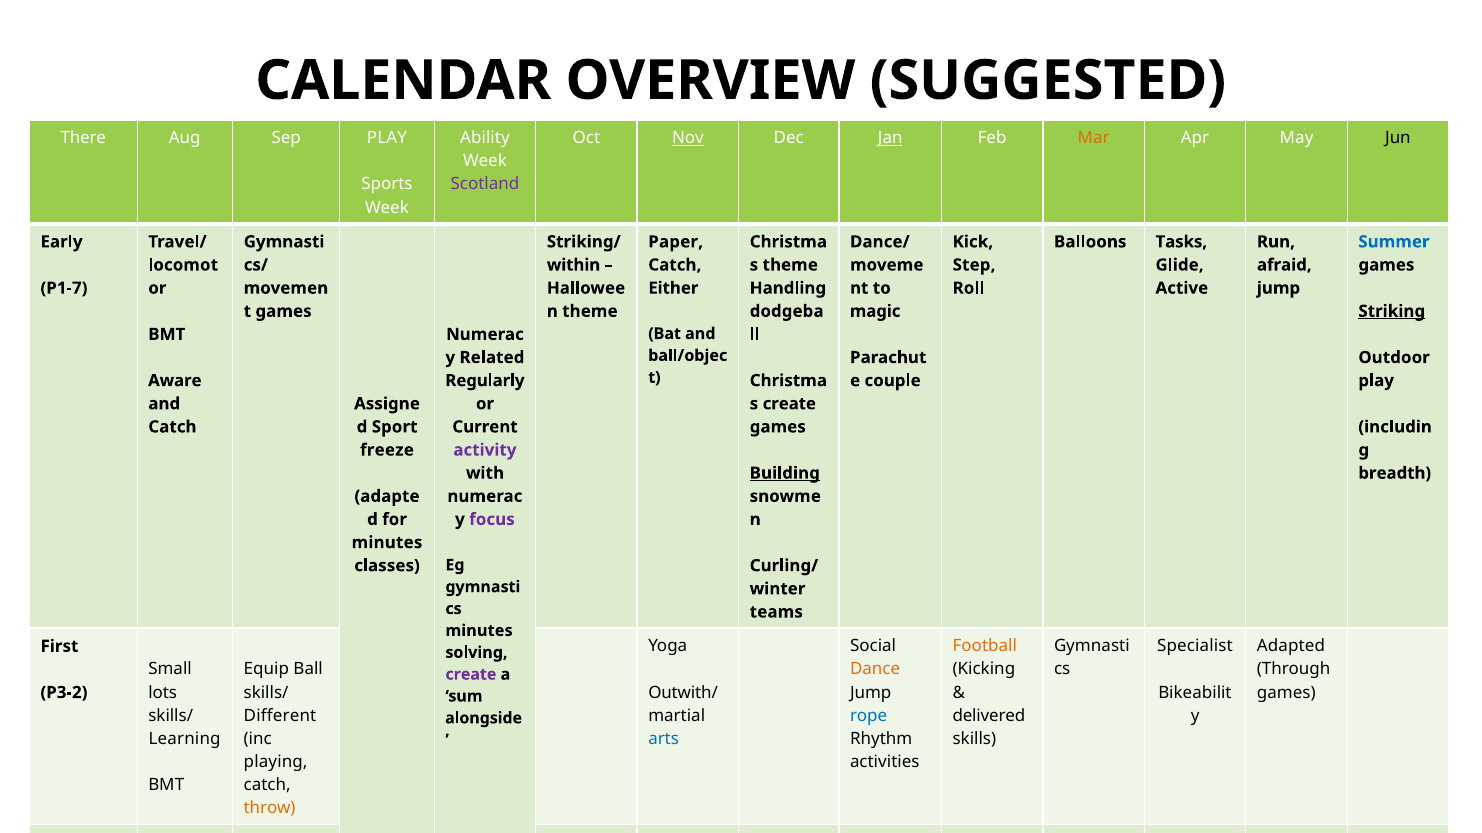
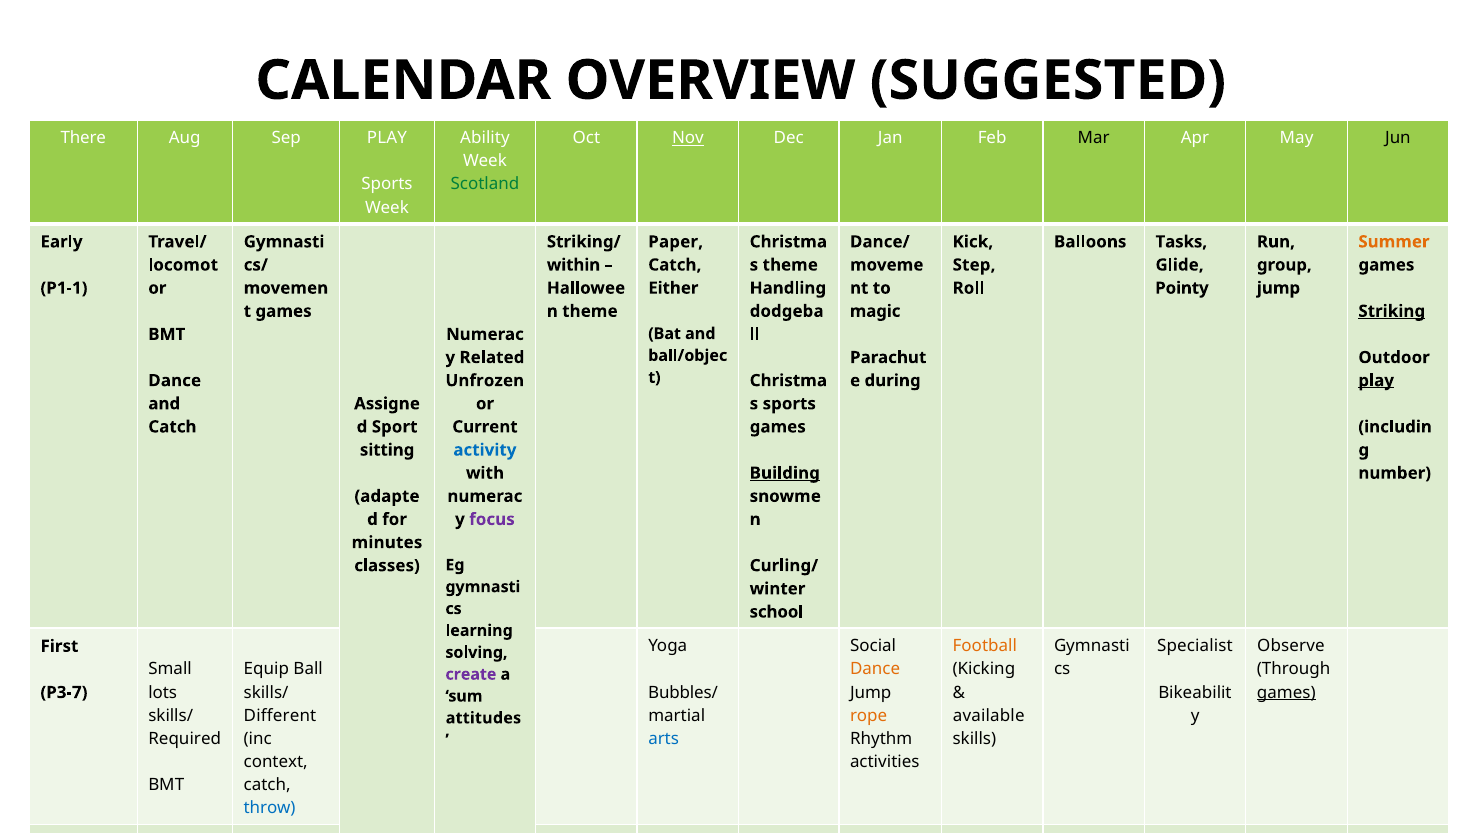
Jan underline: present -> none (890, 138)
Mar colour: orange -> black (1094, 138)
Scotland colour: purple -> green (485, 185)
Summer colour: blue -> orange (1394, 242)
afraid: afraid -> group (1284, 265)
P1-7: P1-7 -> P1-1 (64, 288)
Active: Active -> Pointy (1182, 288)
Aware: Aware -> Dance (175, 381)
Regularly: Regularly -> Unfrozen (485, 381)
couple: couple -> during (893, 381)
play underline: none -> present (1376, 381)
create: create -> sports (789, 404)
freeze: freeze -> sitting (387, 450)
activity colour: purple -> blue (485, 450)
breadth: breadth -> number (1395, 473)
teams: teams -> school (776, 612)
minutes: minutes -> learning (479, 631)
Adapted: Adapted -> Observe (1291, 647)
Outwith/: Outwith/ -> Bubbles/ (683, 693)
games underline: none -> present (1286, 693)
P3-2: P3-2 -> P3-7 (64, 693)
rope colour: blue -> orange (869, 716)
delivered: delivered -> available (989, 716)
alongside: alongside -> attitudes (483, 719)
Learning: Learning -> Required (185, 739)
playing: playing -> context (276, 762)
throw colour: orange -> blue (270, 809)
